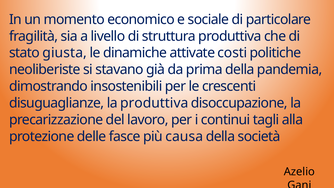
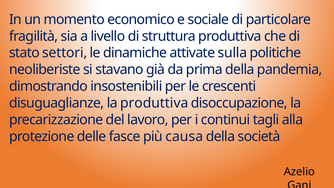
giusta: giusta -> settori (65, 53)
costi: costi -> sulla (232, 53)
